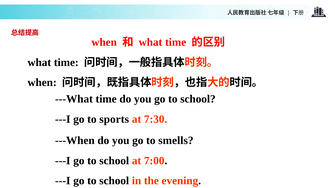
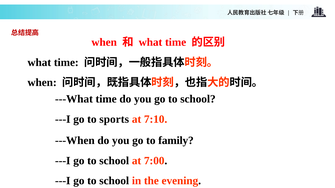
7:30: 7:30 -> 7:10 (156, 119)
smells: smells -> family (176, 141)
